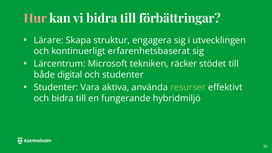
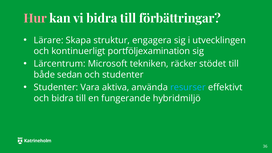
erfarenhetsbaserat: erfarenhetsbaserat -> portföljexamination (149, 51)
digital: digital -> sedan (70, 75)
resurser colour: light green -> light blue (188, 87)
